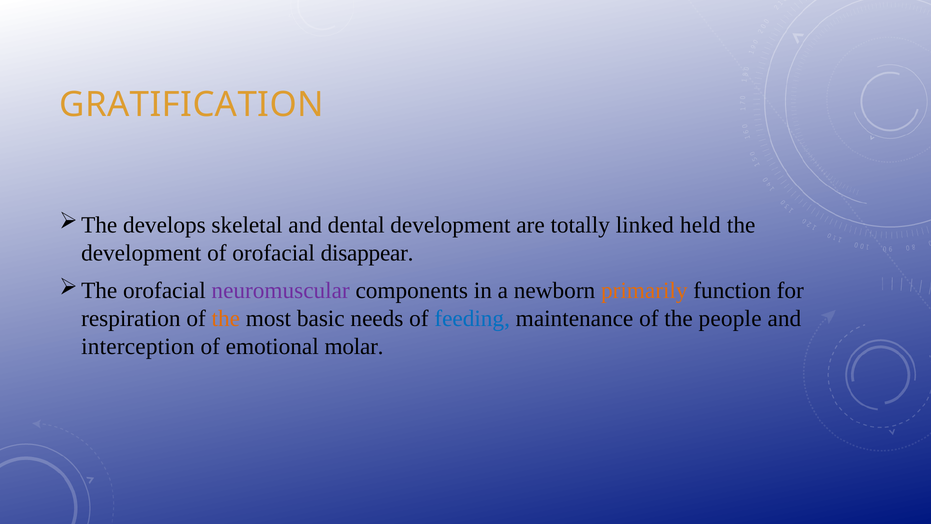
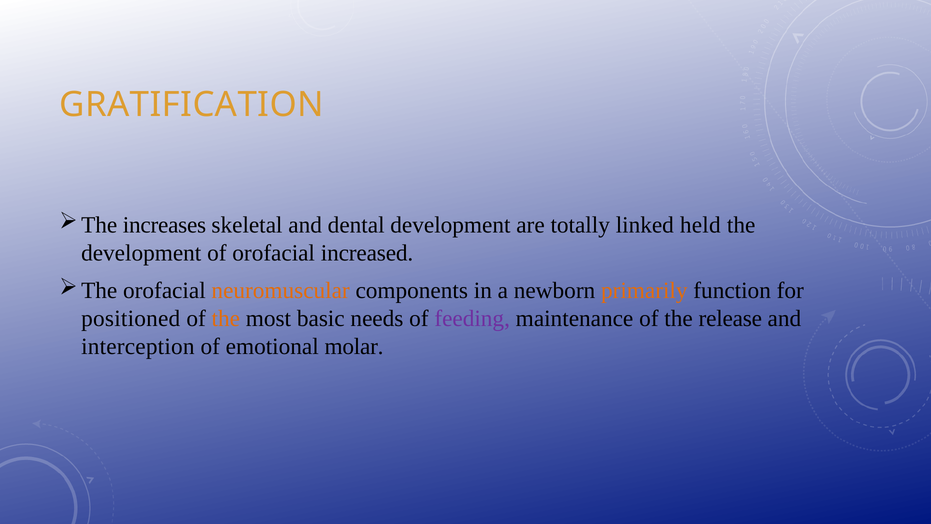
develops: develops -> increases (164, 225)
disappear: disappear -> increased (367, 253)
neuromuscular colour: purple -> orange (281, 291)
respiration: respiration -> positioned (131, 318)
feeding colour: blue -> purple (472, 318)
people: people -> release (730, 318)
